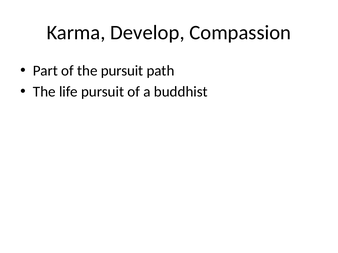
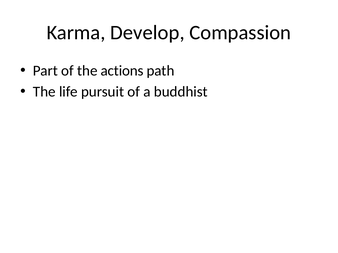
the pursuit: pursuit -> actions (122, 71)
